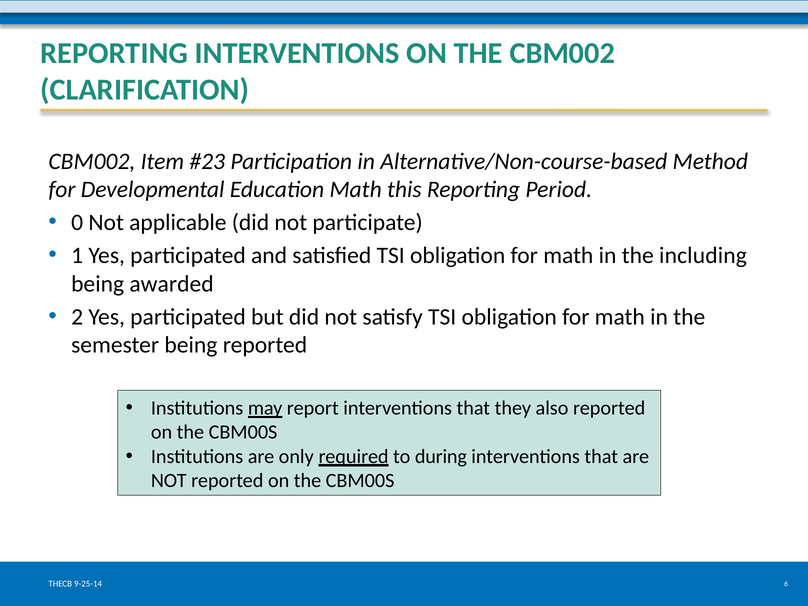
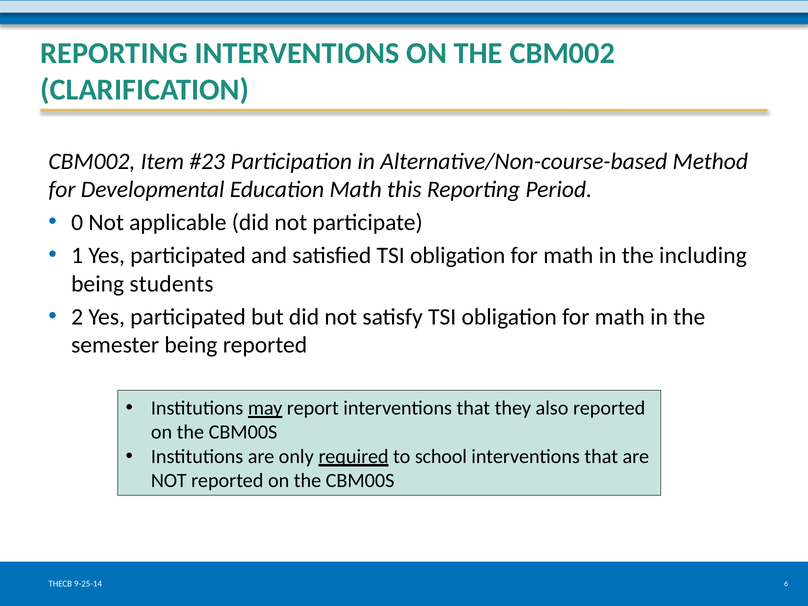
awarded: awarded -> students (171, 284)
during: during -> school (441, 456)
